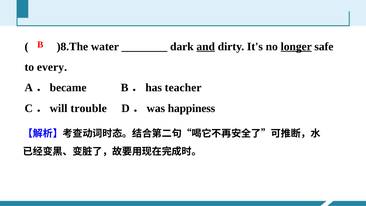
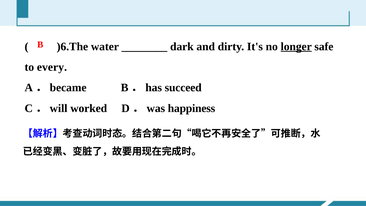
)8.The: )8.The -> )6.The (72, 46)
and underline: present -> none (206, 46)
teacher: teacher -> succeed (183, 88)
trouble: trouble -> worked (89, 108)
